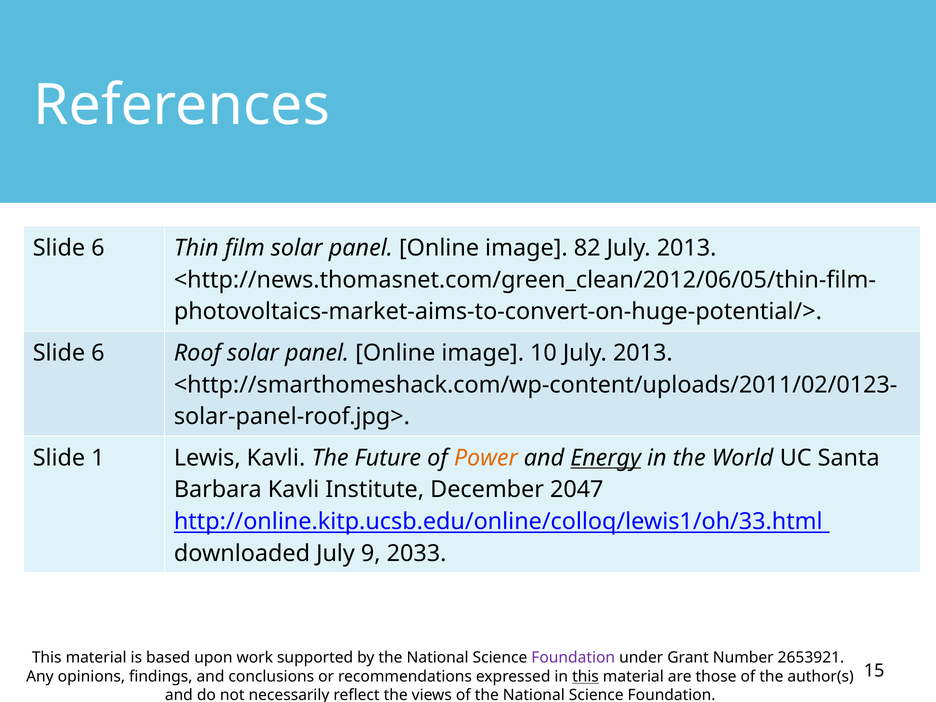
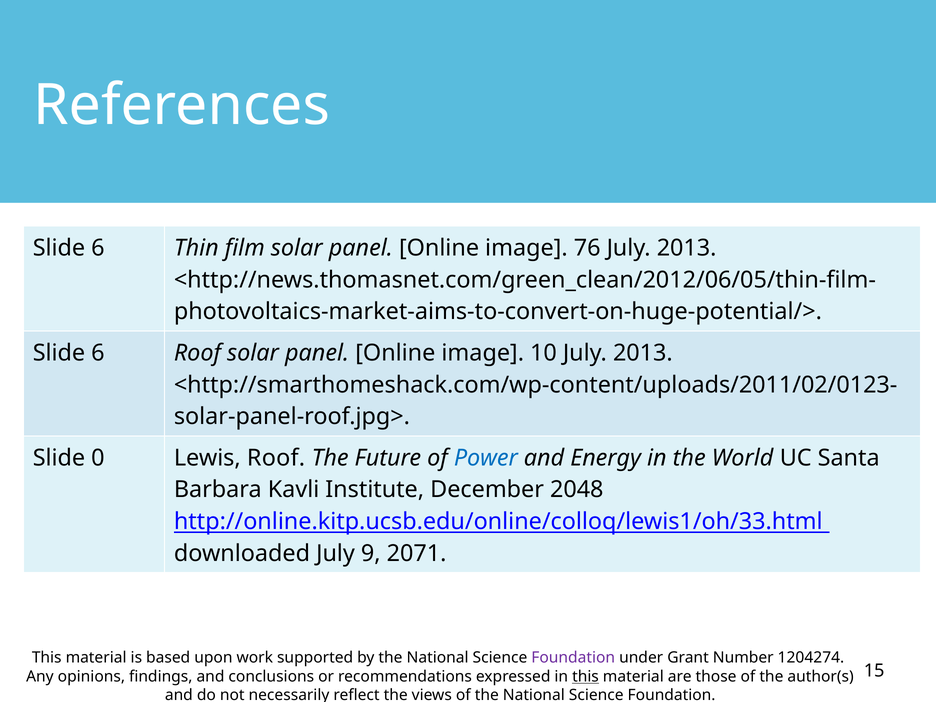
82: 82 -> 76 (587, 248)
1: 1 -> 0 (98, 458)
Lewis Kavli: Kavli -> Roof (276, 458)
Power colour: orange -> blue (486, 458)
Energy underline: present -> none (606, 458)
2047: 2047 -> 2048 (577, 490)
2033: 2033 -> 2071 (417, 553)
2653921: 2653921 -> 1204274 (811, 658)
